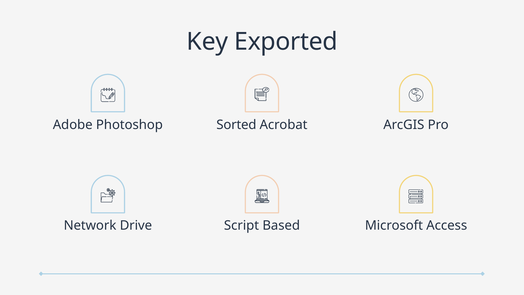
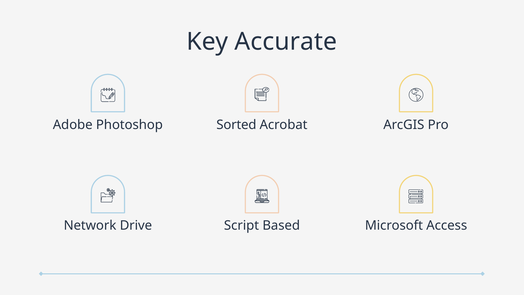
Exported: Exported -> Accurate (286, 42)
